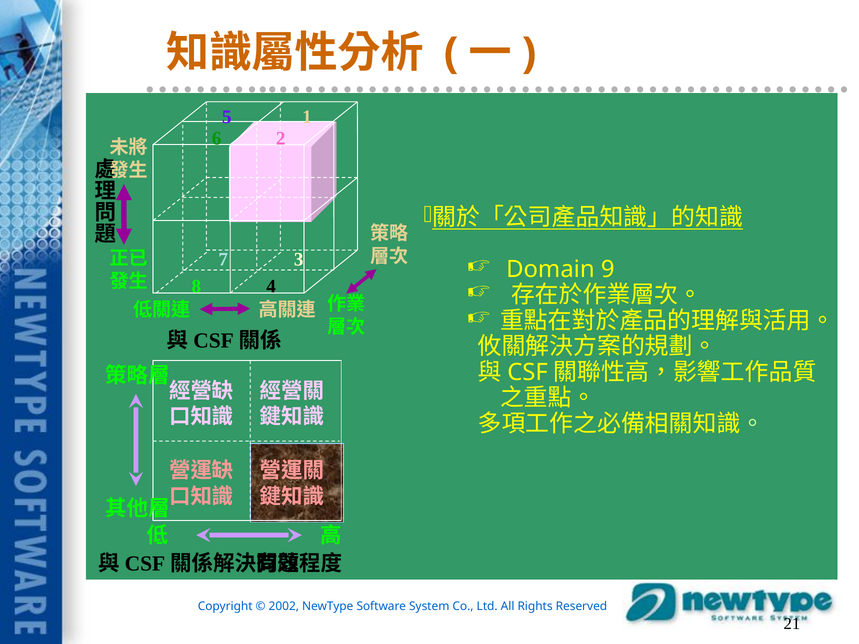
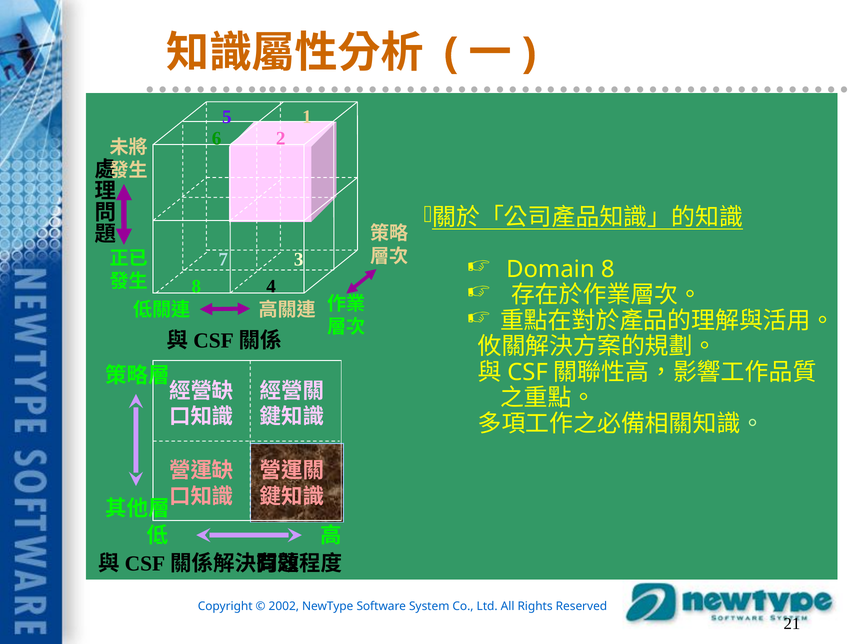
Domain 9: 9 -> 8 (608, 269)
